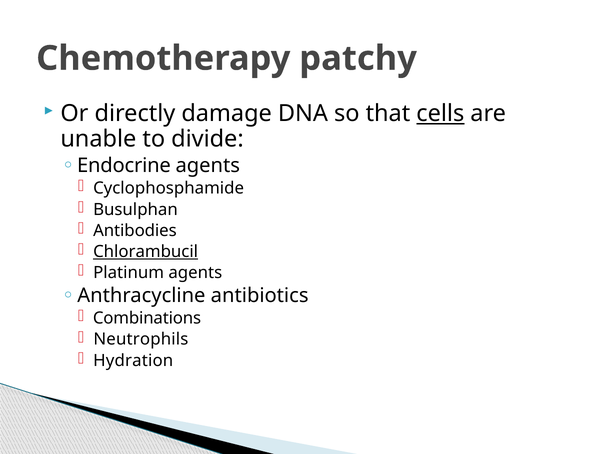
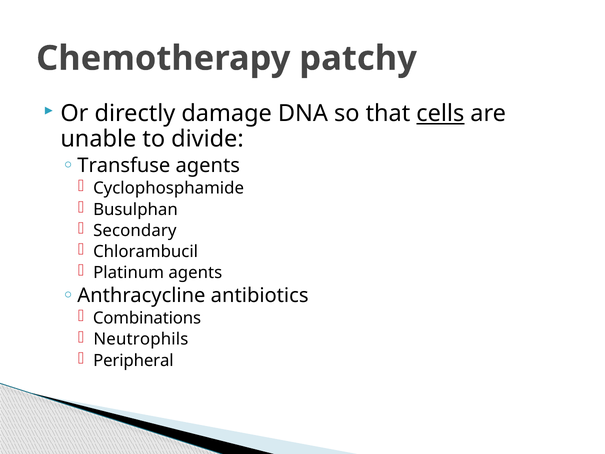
Endocrine: Endocrine -> Transfuse (124, 165)
Antibodies: Antibodies -> Secondary (135, 230)
Chlorambucil underline: present -> none (146, 252)
Hydration: Hydration -> Peripheral (133, 360)
